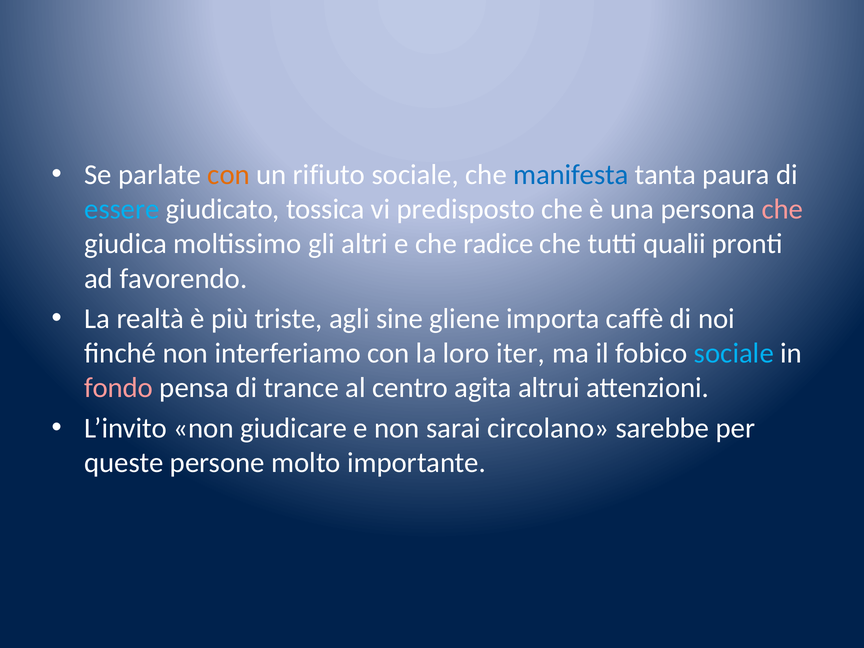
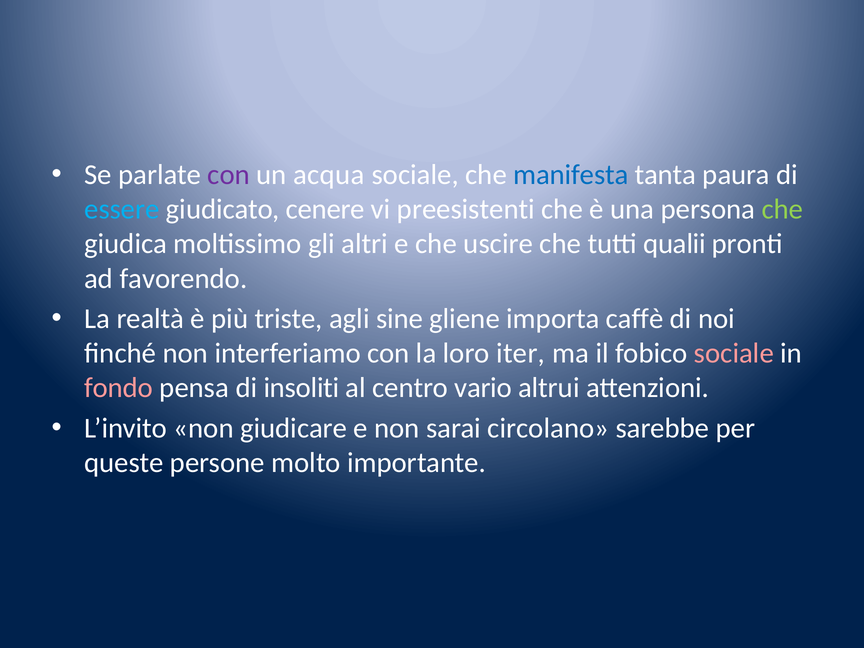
con colour: orange -> purple (229, 175)
rifiuto: rifiuto -> acqua (329, 175)
tossica: tossica -> cenere (325, 209)
predisposto: predisposto -> preesistenti (466, 209)
che colour: pink -> light green (782, 209)
radice: radice -> uscire (498, 244)
sociale colour: light blue -> pink (734, 353)
trance: trance -> insoliti (301, 388)
agita: agita -> vario (483, 388)
